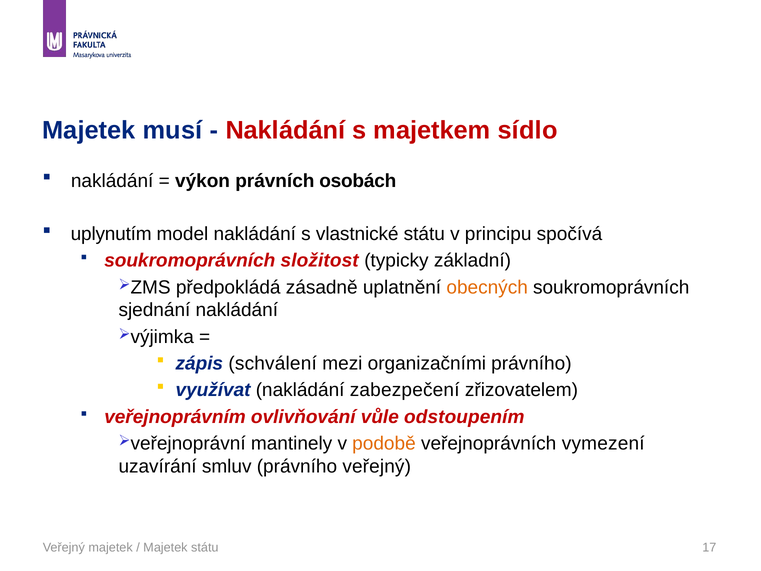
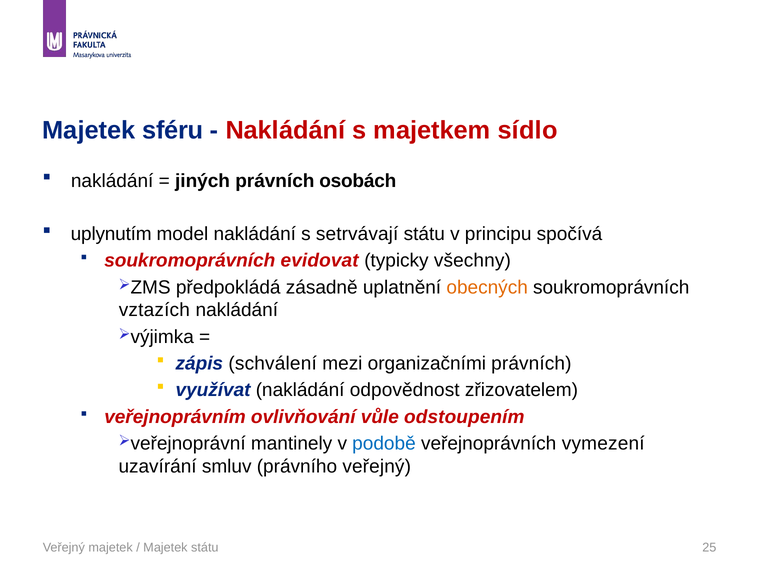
musí: musí -> sféru (173, 130)
výkon: výkon -> jiných (203, 181)
vlastnické: vlastnické -> setrvávají (357, 234)
složitost: složitost -> evidovat (320, 261)
základní: základní -> všechny (472, 261)
sjednání: sjednání -> vztazích (154, 310)
organizačními právního: právního -> právních (531, 363)
zabezpečení: zabezpečení -> odpovědnost (405, 390)
podobě colour: orange -> blue (384, 443)
17: 17 -> 25 (709, 548)
